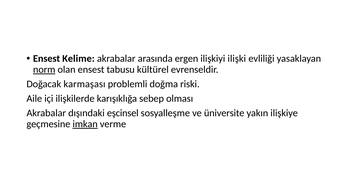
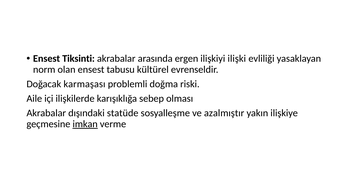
Kelime: Kelime -> Tiksinti (79, 59)
norm underline: present -> none (44, 70)
eşcinsel: eşcinsel -> statüde (123, 114)
üniversite: üniversite -> azalmıştır (224, 114)
